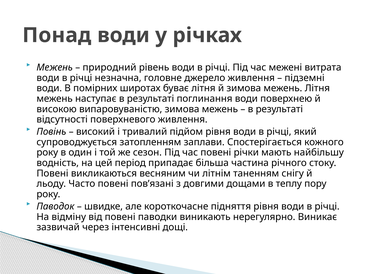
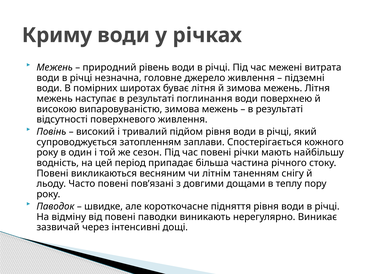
Понад: Понад -> Криму (57, 35)
